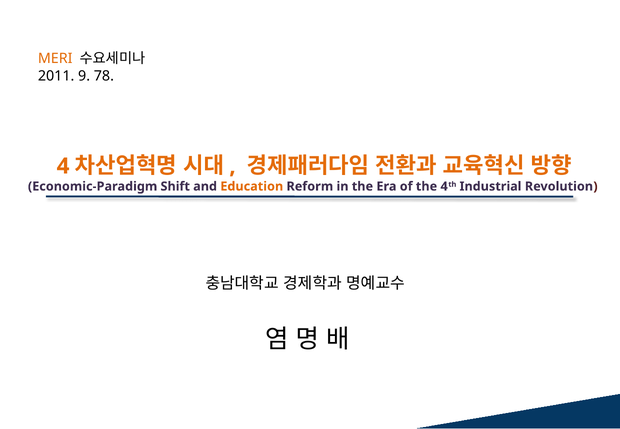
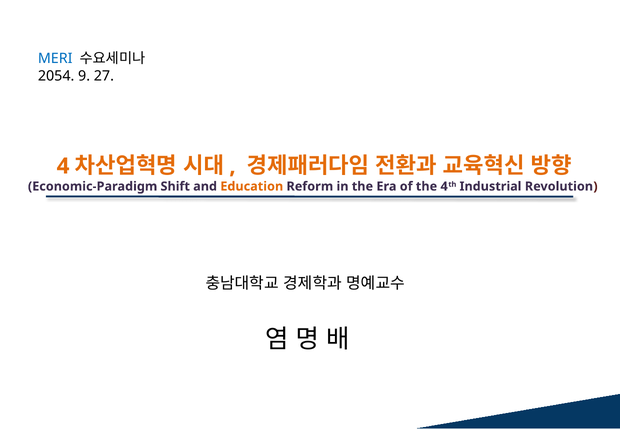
MERI colour: orange -> blue (55, 59)
2011: 2011 -> 2054 (56, 76)
78: 78 -> 27 (104, 76)
